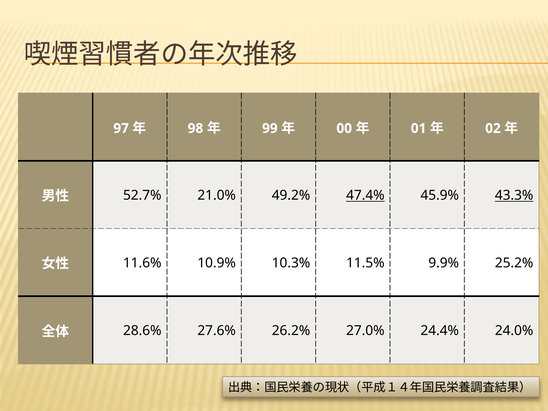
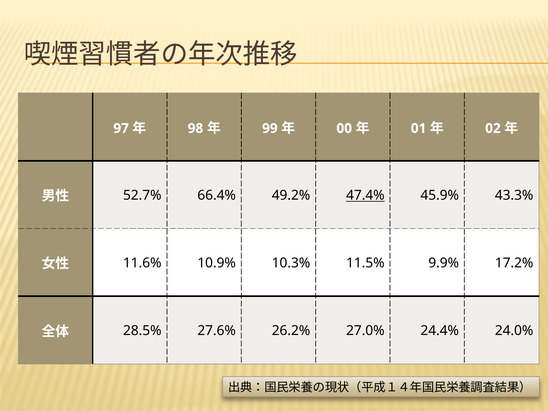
21.0%: 21.0% -> 66.4% (217, 195)
43.3% underline: present -> none (514, 195)
25.2%: 25.2% -> 17.2% (514, 263)
28.6%: 28.6% -> 28.5% (142, 331)
